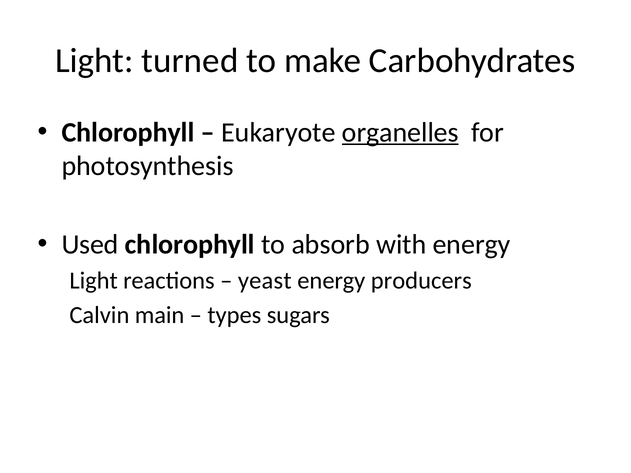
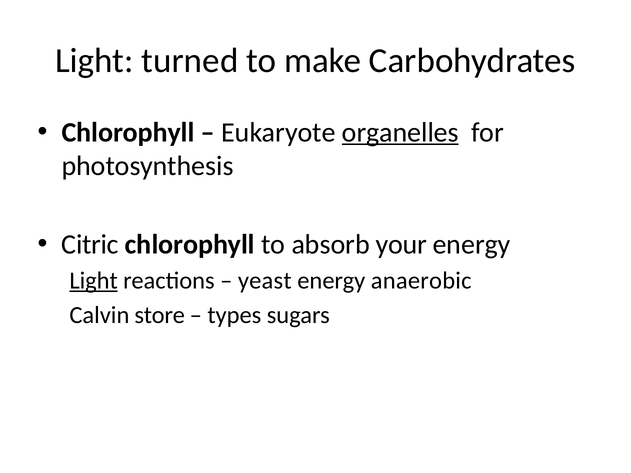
Used: Used -> Citric (90, 245)
with: with -> your (401, 245)
Light underline: none -> present (94, 281)
producers: producers -> anaerobic (421, 281)
main: main -> store (160, 315)
